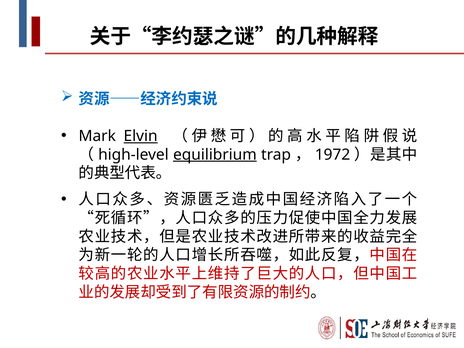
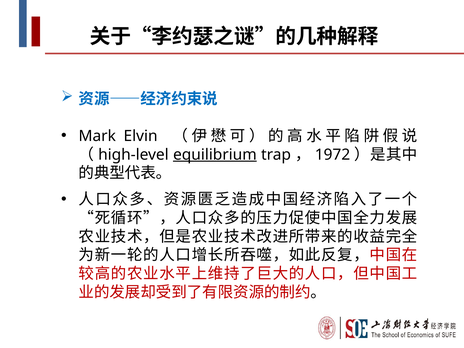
Elvin underline: present -> none (141, 136)
